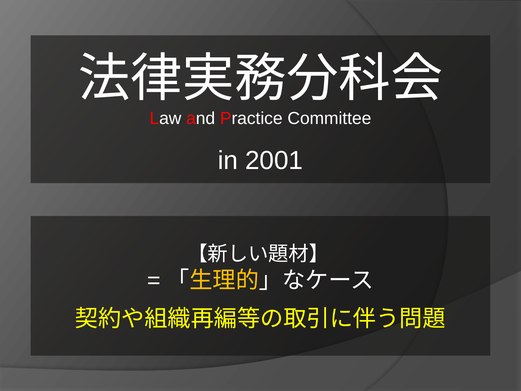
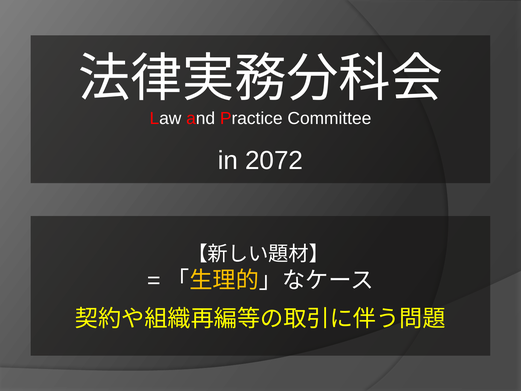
2001: 2001 -> 2072 (274, 161)
